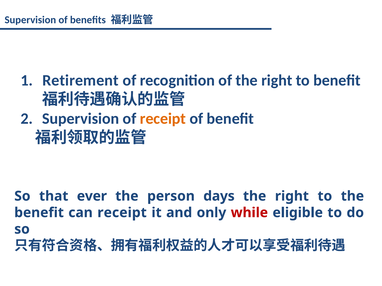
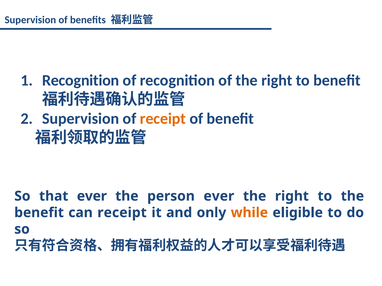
Retirement: Retirement -> Recognition (81, 81)
person days: days -> ever (219, 196)
while colour: red -> orange (249, 213)
